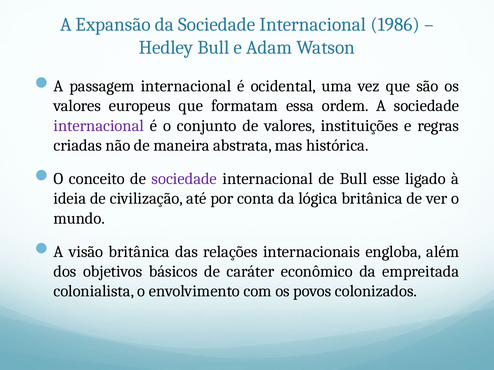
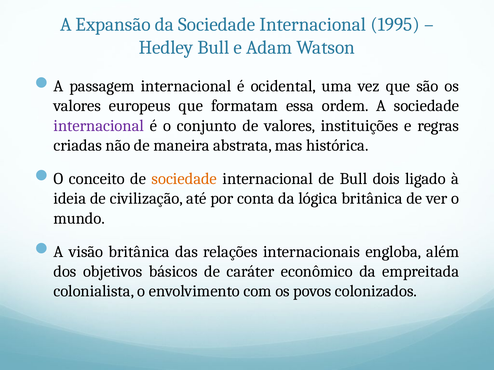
1986: 1986 -> 1995 (395, 25)
sociedade colour: purple -> orange (184, 179)
esse: esse -> dois (386, 179)
